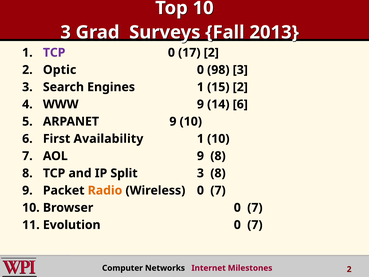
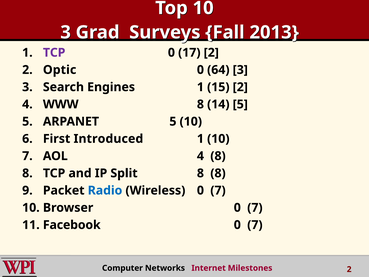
98: 98 -> 64 (218, 70)
WWW 9: 9 -> 8 (200, 104)
14 6: 6 -> 5 (240, 104)
ARPANET 9: 9 -> 5 (173, 121)
Availability: Availability -> Introduced (108, 139)
AOL 9: 9 -> 4 (200, 156)
Split 3: 3 -> 8 (200, 173)
Radio colour: orange -> blue (105, 190)
Evolution: Evolution -> Facebook (72, 225)
